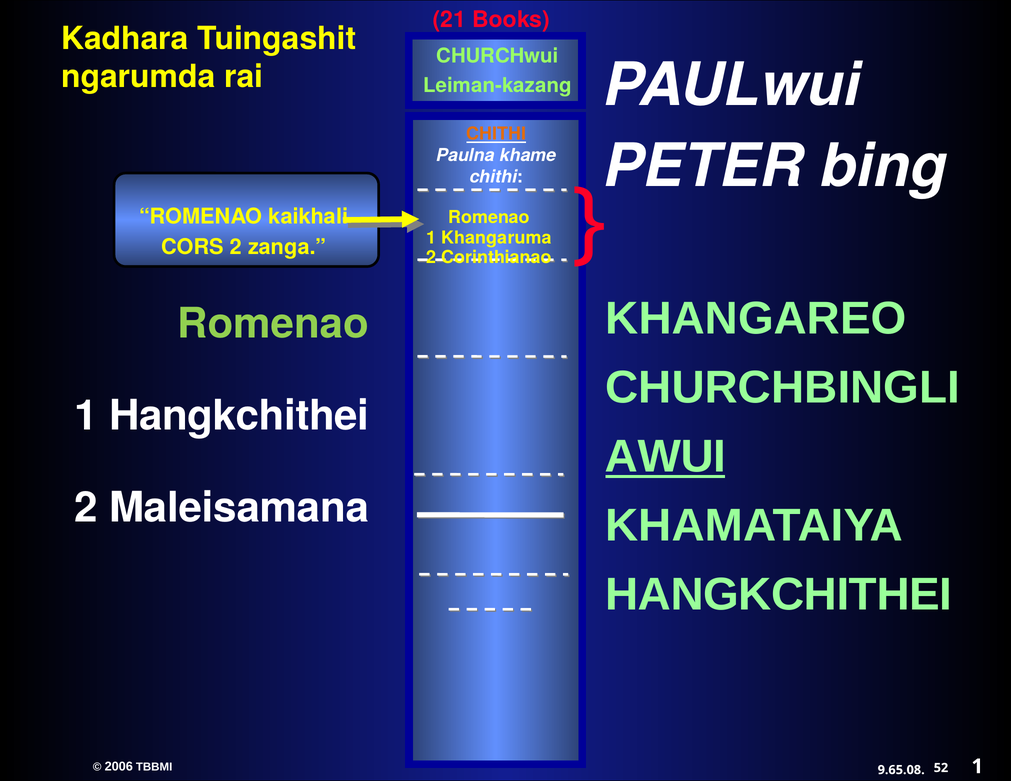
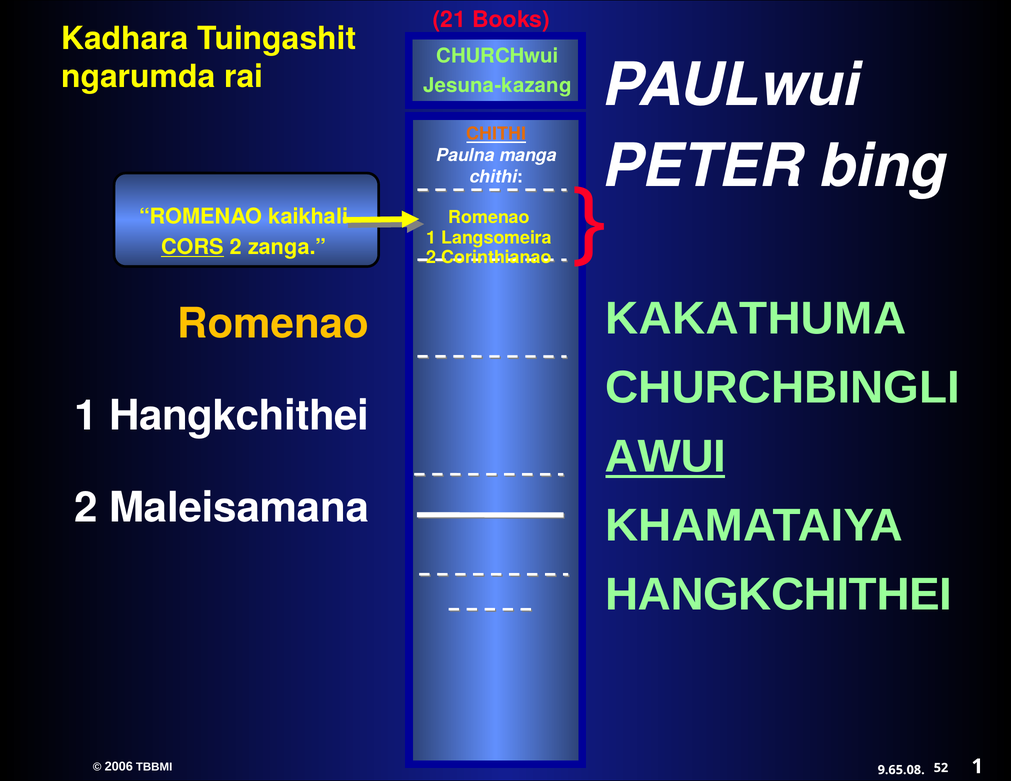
Leiman-kazang: Leiman-kazang -> Jesuna-kazang (497, 85)
khame: khame -> manga (528, 155)
Khangaruma: Khangaruma -> Langsomeira (497, 238)
CORS underline: none -> present (193, 247)
KHANGAREO: KHANGAREO -> KAKATHUMA (756, 319)
Romenao colour: light green -> yellow (273, 324)
